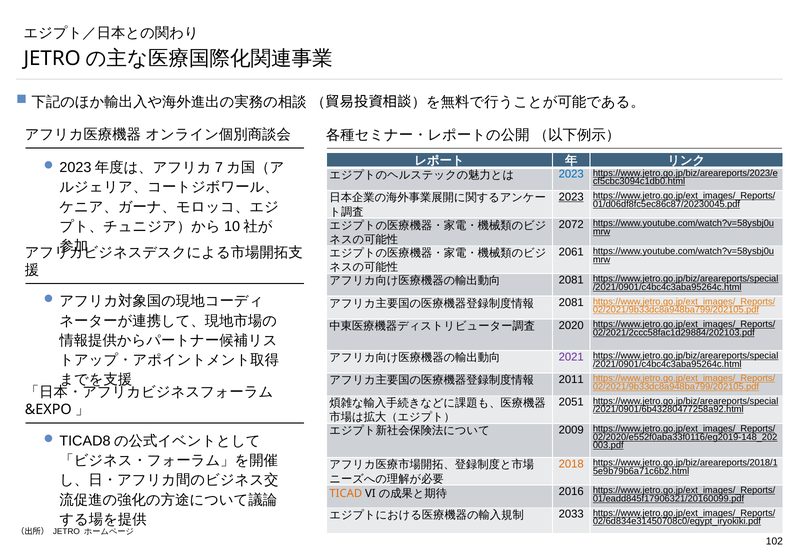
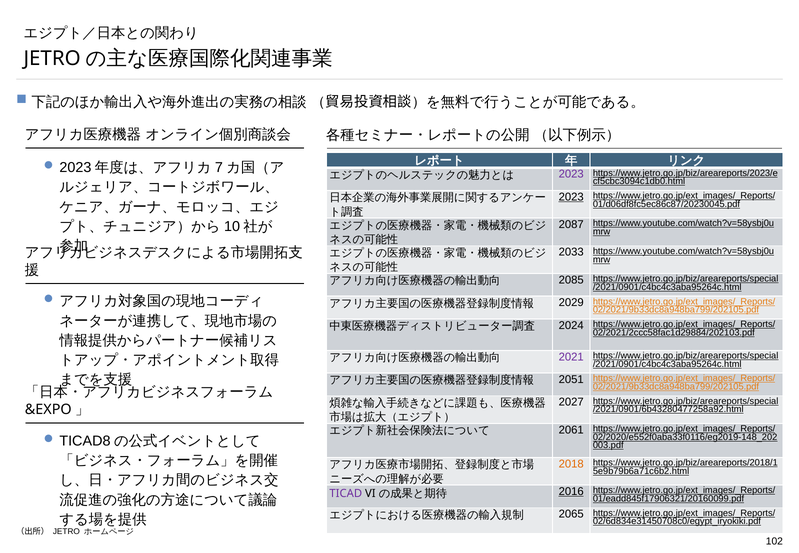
2023 colour: blue -> purple (571, 174)
2072: 2072 -> 2087 (571, 225)
2061: 2061 -> 2033 (571, 252)
2081: 2081 -> 2085 (571, 280)
2081: 2081 -> 2029 (571, 303)
2020: 2020 -> 2024 (571, 325)
2011: 2011 -> 2051 (571, 380)
2051: 2051 -> 2027 (571, 402)
2009: 2009 -> 2061 (571, 430)
TICAD colour: orange -> purple (346, 494)
2016 underline: none -> present (571, 492)
2033: 2033 -> 2065 (571, 514)
